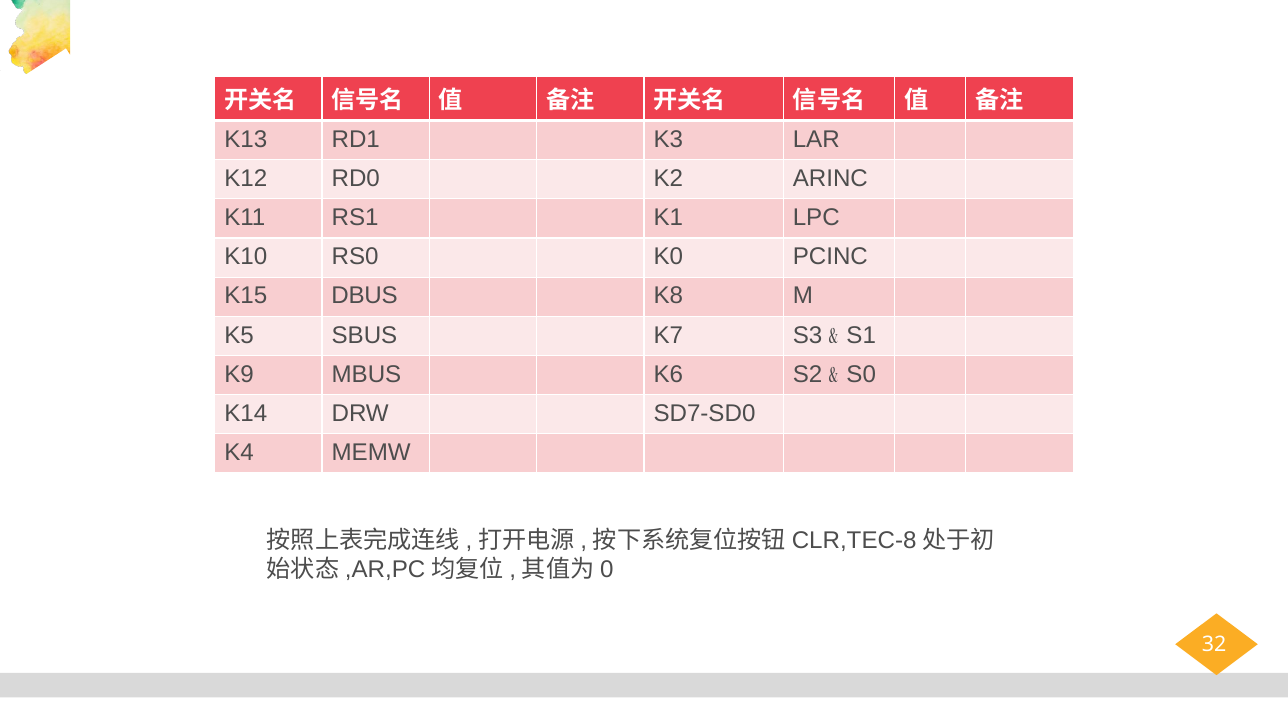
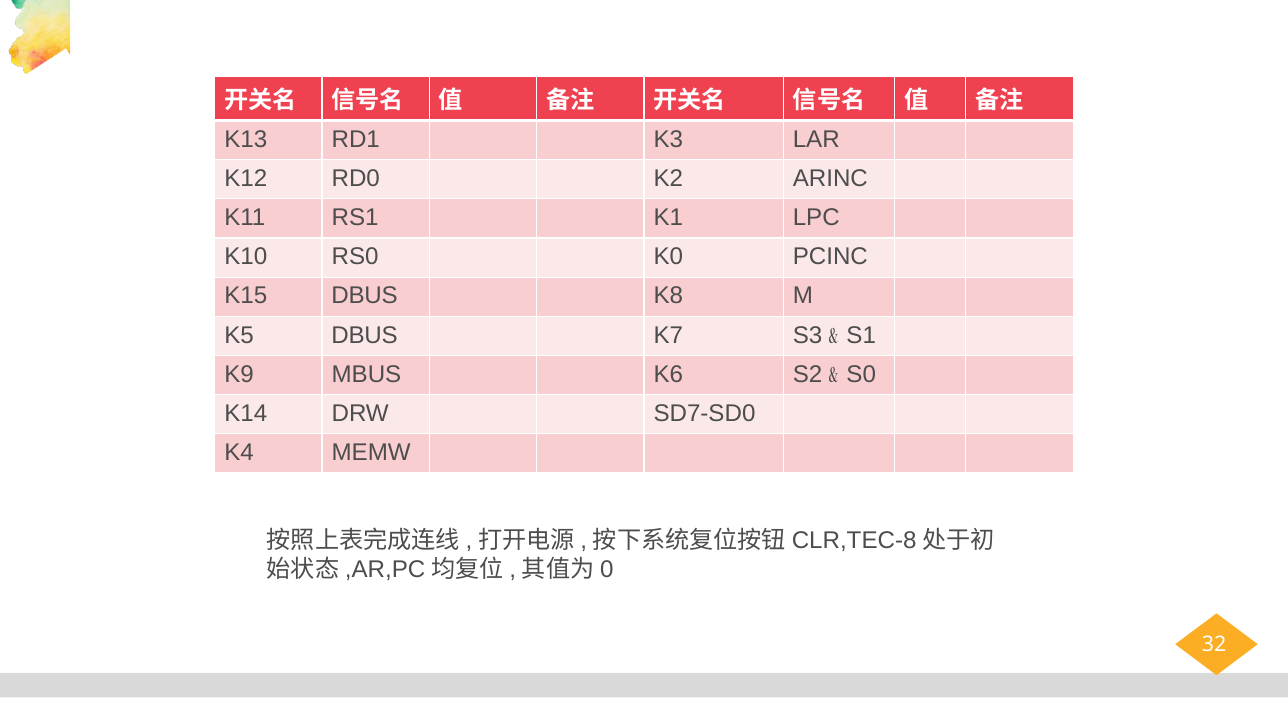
K5 SBUS: SBUS -> DBUS (365, 335)
